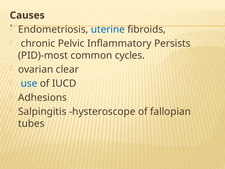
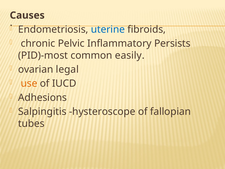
cycles: cycles -> easily (130, 55)
clear: clear -> legal (67, 69)
use colour: blue -> orange (29, 83)
